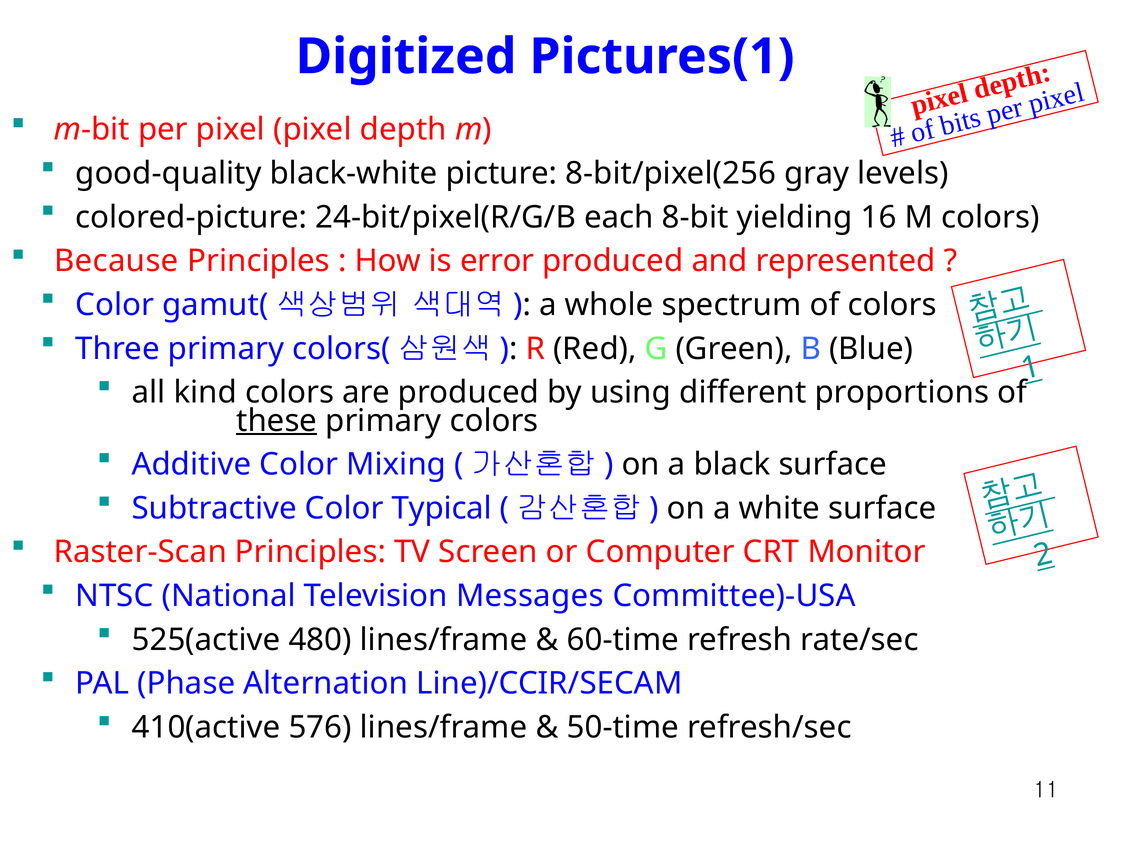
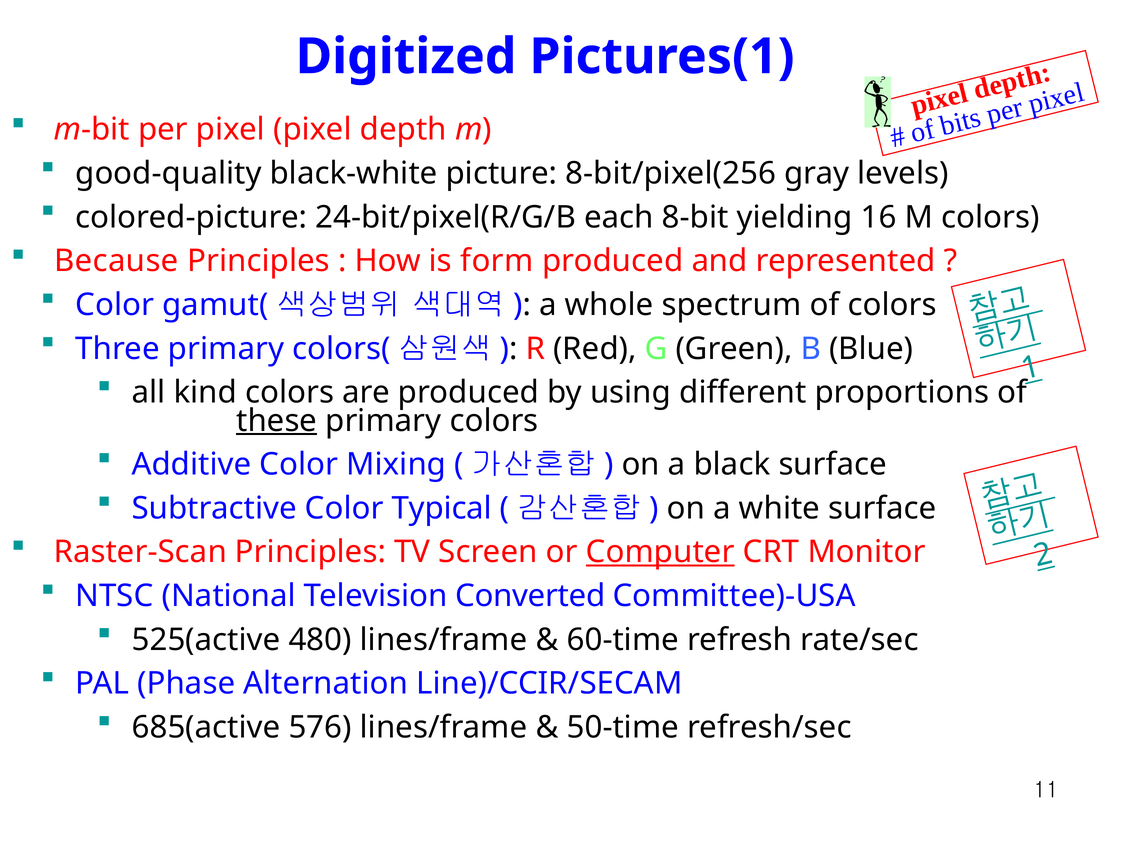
error: error -> form (497, 261)
Computer underline: none -> present (660, 552)
Messages: Messages -> Converted (530, 596)
410(active: 410(active -> 685(active (206, 727)
